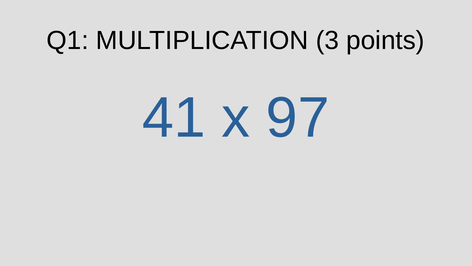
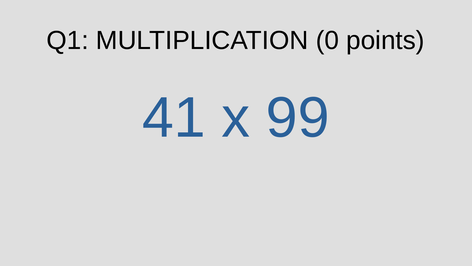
3: 3 -> 0 (327, 41)
97: 97 -> 99 (298, 118)
